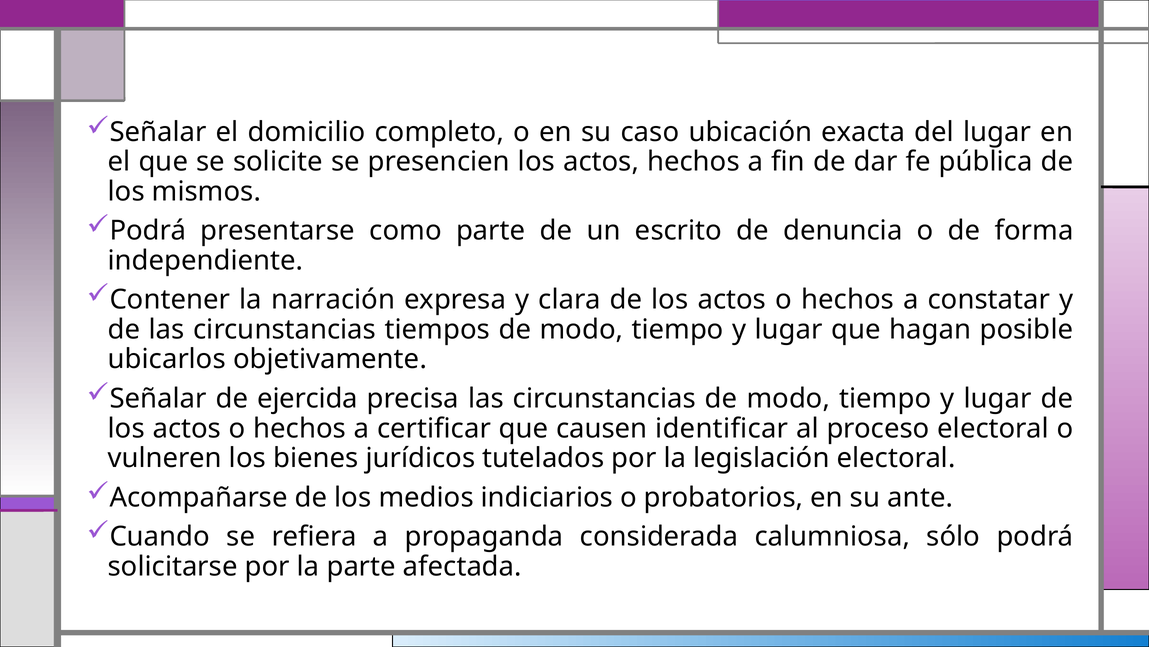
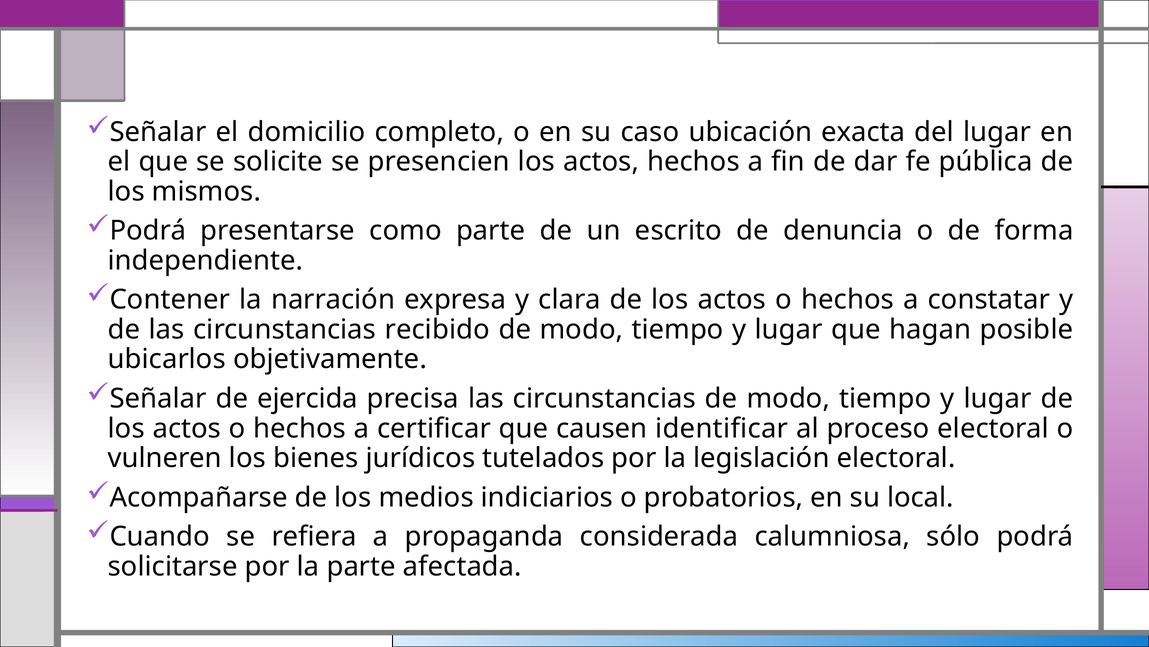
tiempos: tiempos -> recibido (437, 329)
ante: ante -> local (920, 497)
